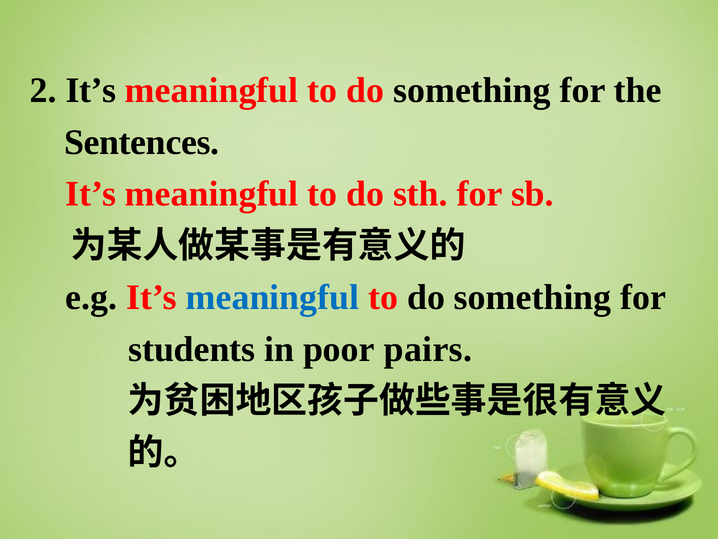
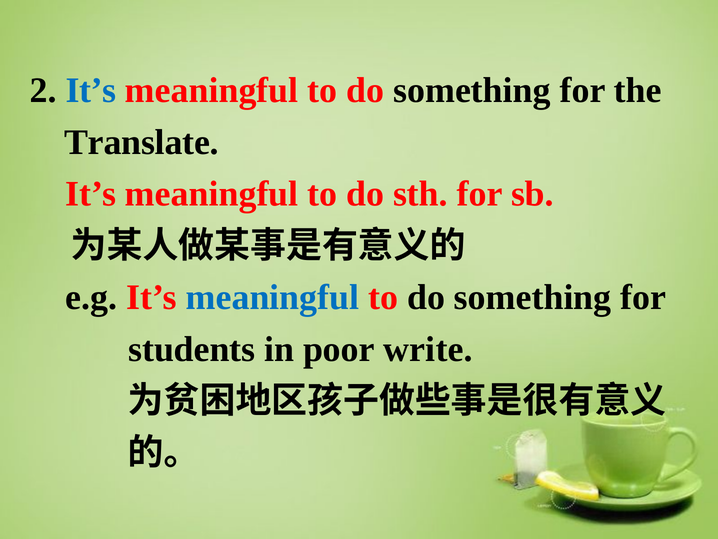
It’s colour: black -> blue (91, 91)
Sentences: Sentences -> Translate (142, 142)
pairs: pairs -> write (428, 349)
